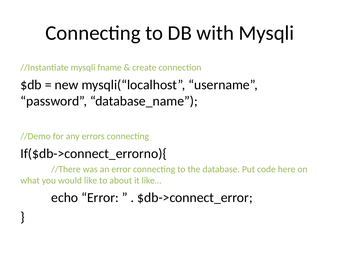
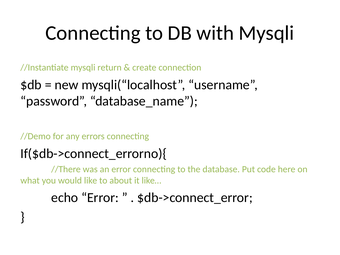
fname: fname -> return (110, 68)
